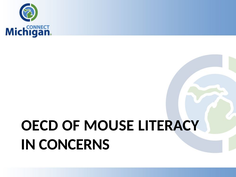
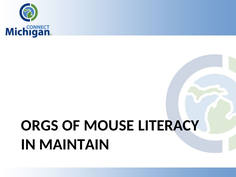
OECD: OECD -> ORGS (40, 125)
CONCERNS: CONCERNS -> MAINTAIN (74, 144)
